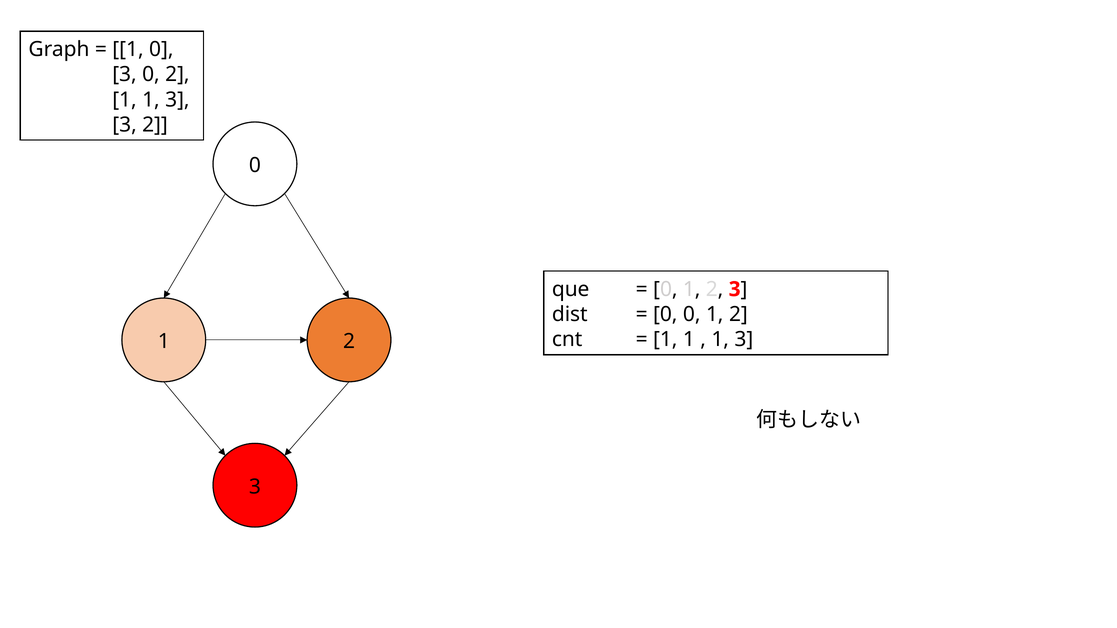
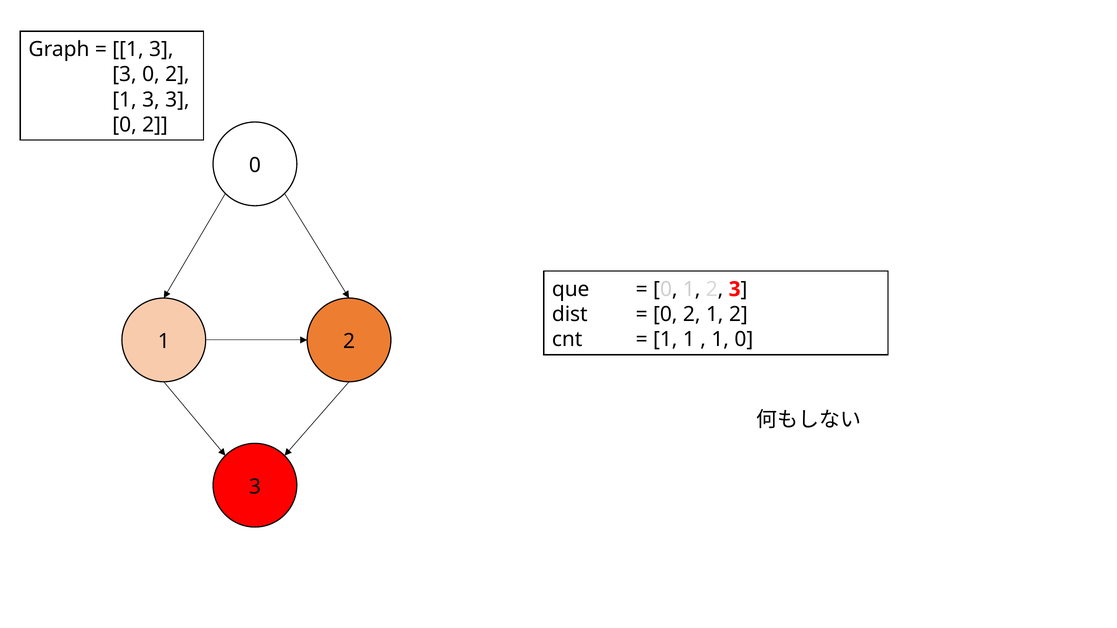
0: 0 -> 3 (161, 49)
1: 1 -> 3 (151, 100)
3: 3 -> 0 (125, 125)
0: 0 -> 2 (692, 315)
3: 3 -> 0 (744, 340)
